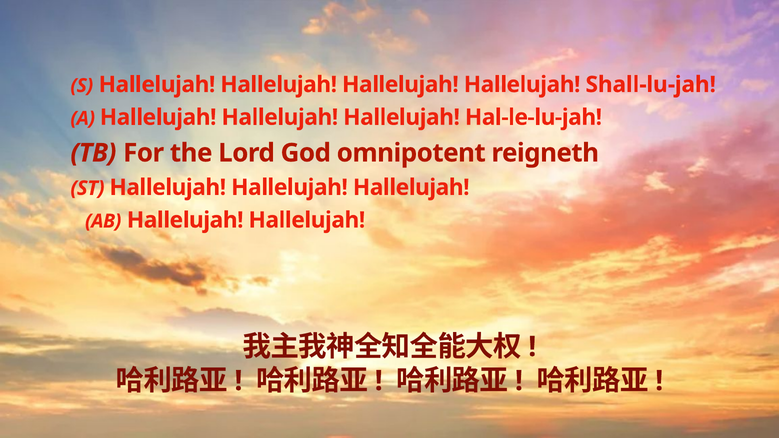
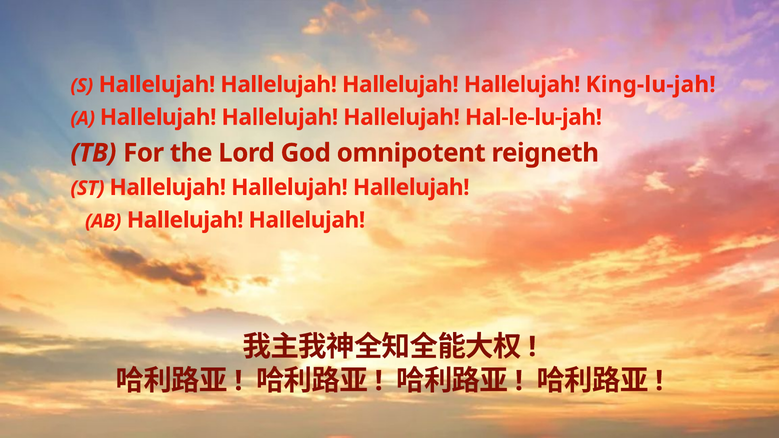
Shall-lu-jah: Shall-lu-jah -> King-lu-jah (651, 85)
